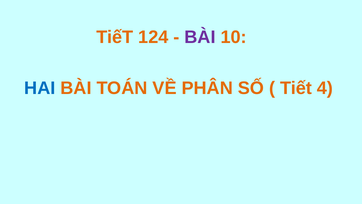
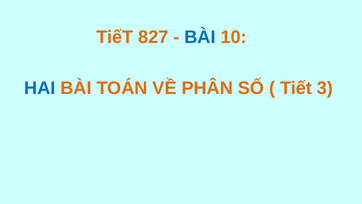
124: 124 -> 827 (153, 37)
BÀI colour: purple -> blue (200, 37)
4: 4 -> 3 (325, 88)
